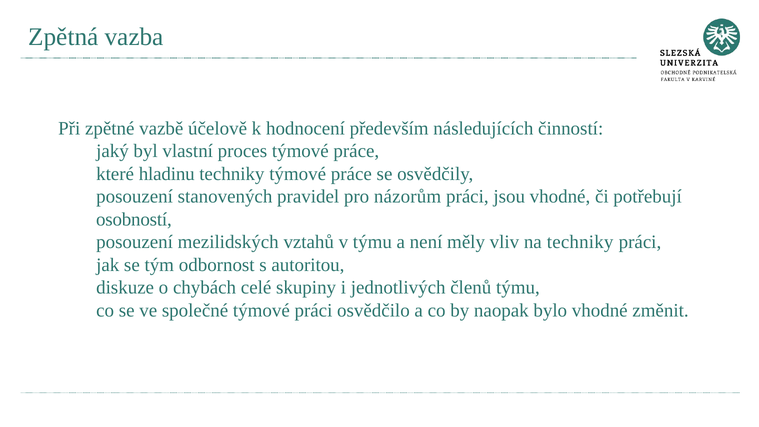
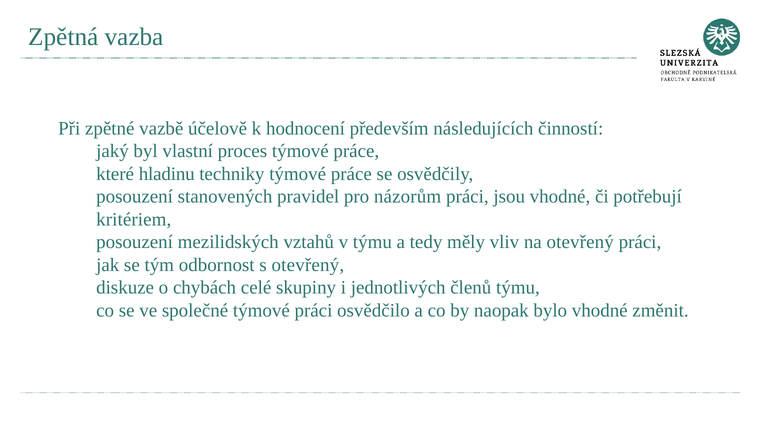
osobností: osobností -> kritériem (134, 219)
není: není -> tedy (426, 242)
na techniky: techniky -> otevřený (580, 242)
s autoritou: autoritou -> otevřený (308, 265)
